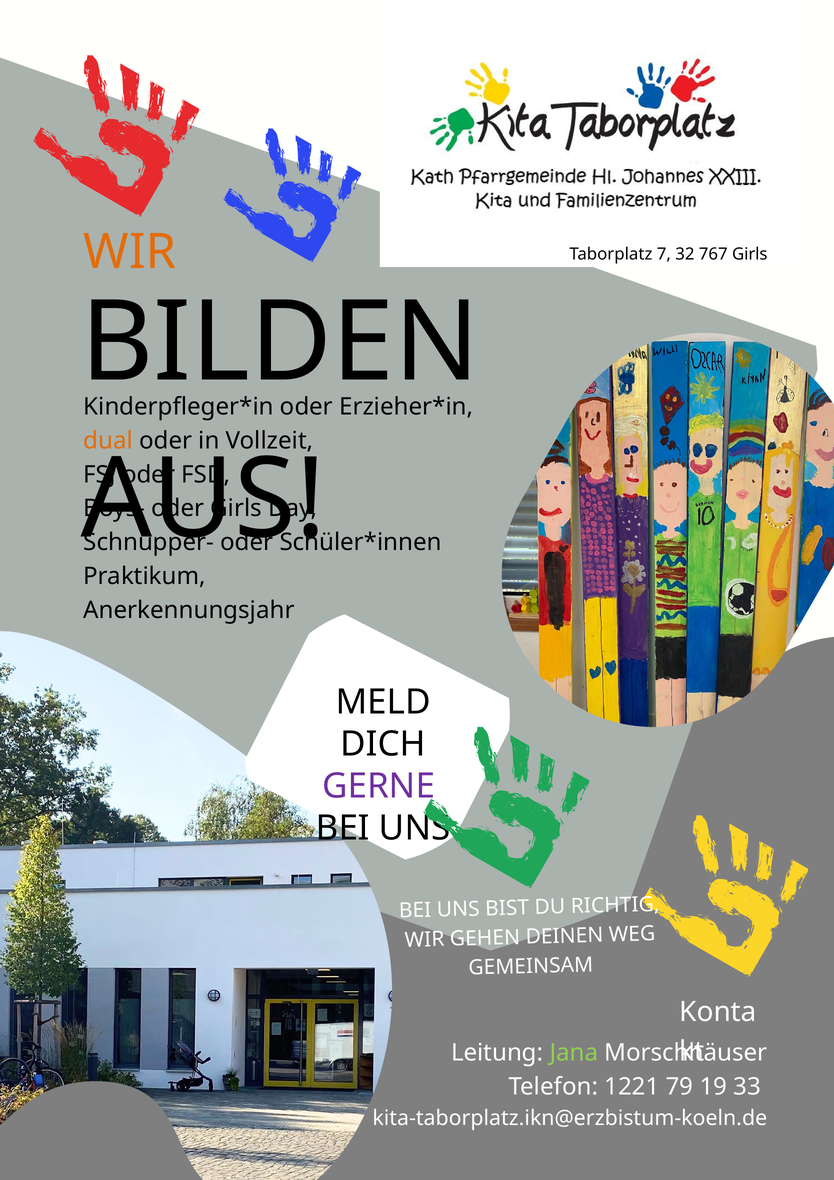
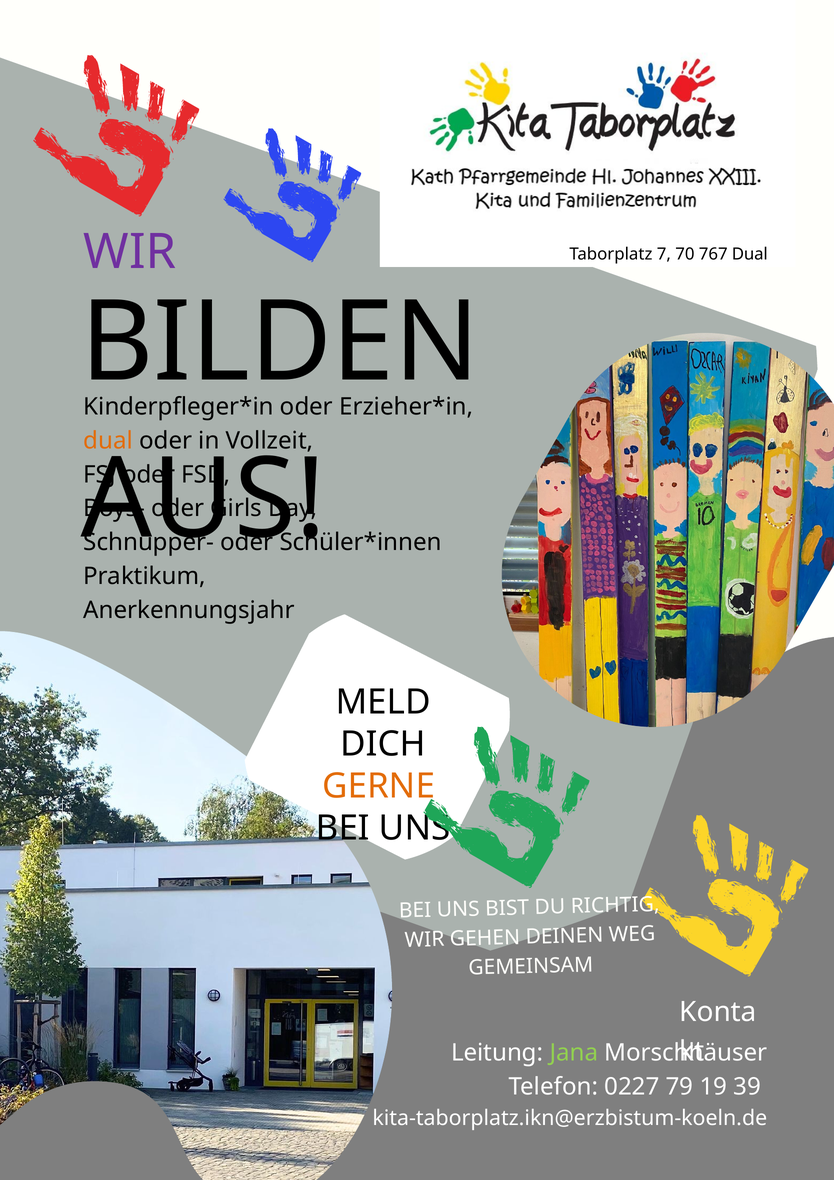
WIR colour: orange -> purple (130, 252)
32: 32 -> 70 (685, 254)
767 Girls: Girls -> Dual (750, 254)
GERNE colour: purple -> orange (379, 786)
1221: 1221 -> 0227 (632, 1086)
33: 33 -> 39 (747, 1086)
